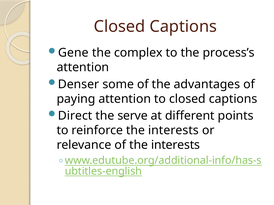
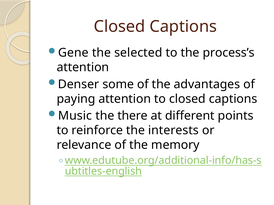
complex: complex -> selected (138, 53)
Direct: Direct -> Music (75, 116)
serve: serve -> there (133, 116)
of the interests: interests -> memory (175, 145)
